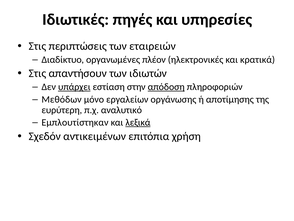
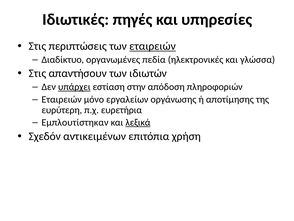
εταιρειών underline: none -> present (153, 46)
πλέον: πλέον -> πεδία (154, 59)
κρατικά: κρατικά -> γλώσσα (258, 59)
απόδοση underline: present -> none (166, 87)
Μεθόδων: Μεθόδων -> Εταιρειών (62, 99)
αναλυτικό: αναλυτικό -> ευρετήρια (121, 110)
